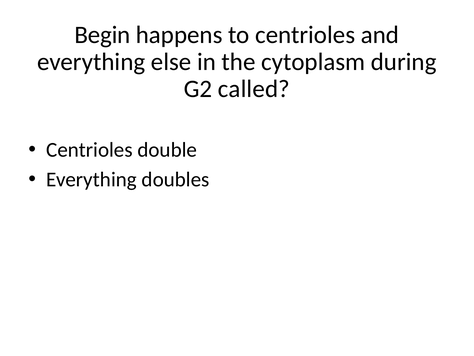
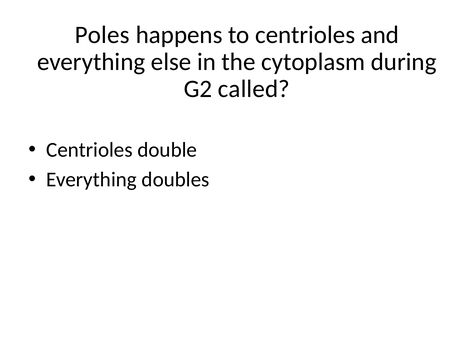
Begin: Begin -> Poles (102, 35)
